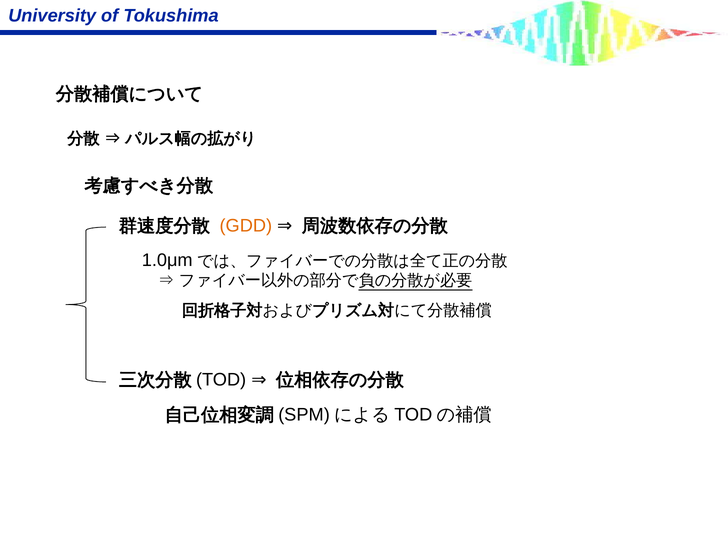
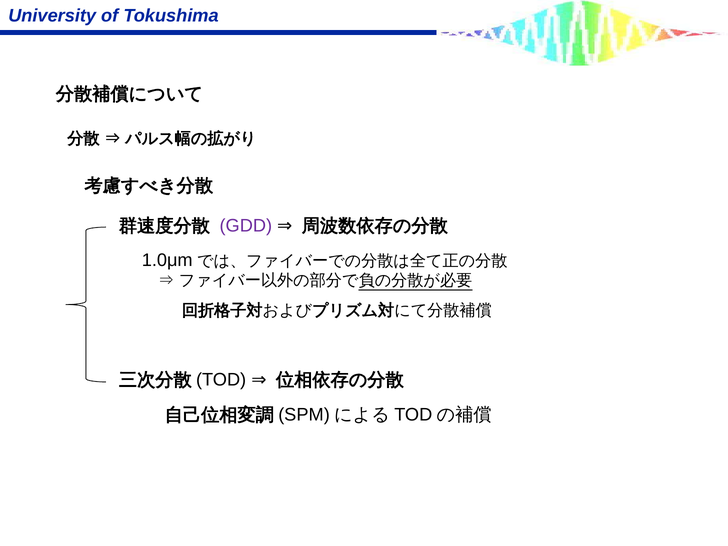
GDD colour: orange -> purple (246, 226)
